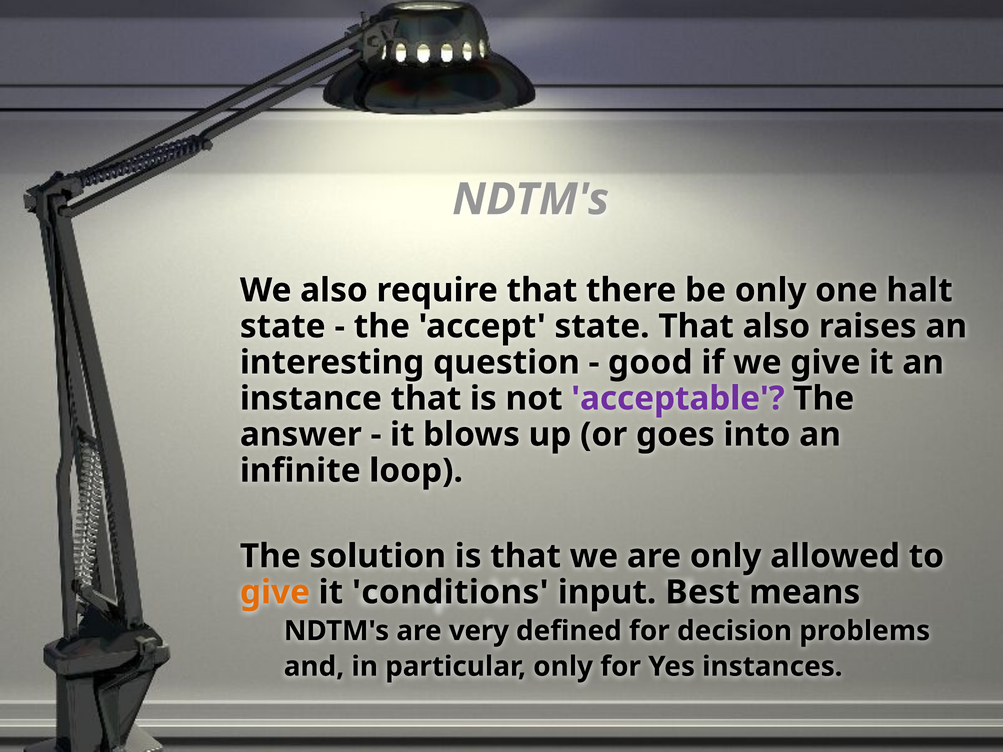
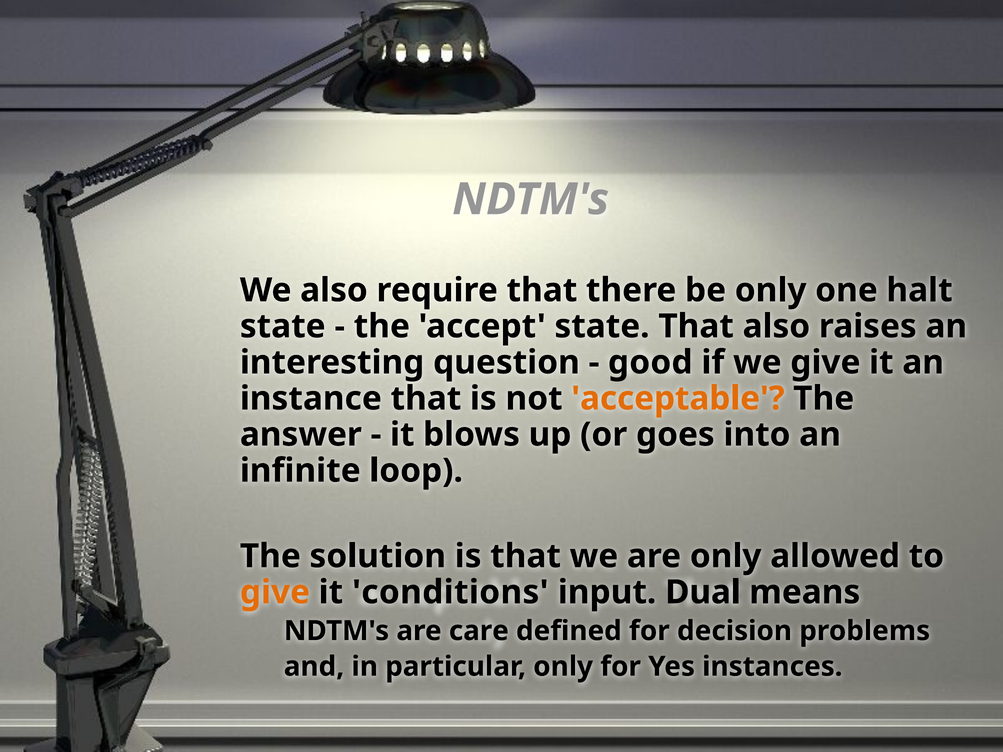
acceptable colour: purple -> orange (678, 399)
Best: Best -> Dual (703, 592)
very: very -> care (479, 631)
